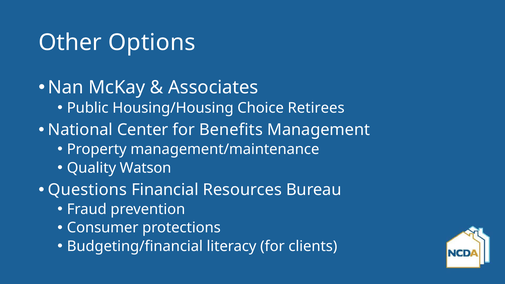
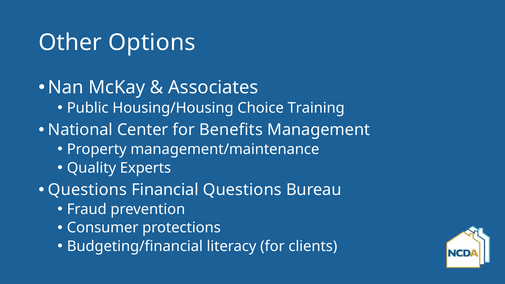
Retirees: Retirees -> Training (316, 108)
Watson: Watson -> Experts (145, 168)
Financial Resources: Resources -> Questions (242, 190)
